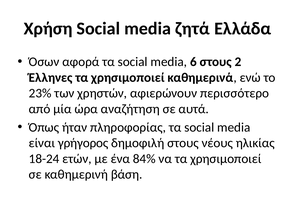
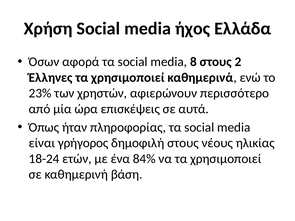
ζητά: ζητά -> ήχος (193, 29)
6: 6 -> 8 (193, 62)
αναζήτηση: αναζήτηση -> επισκέψεις (130, 109)
